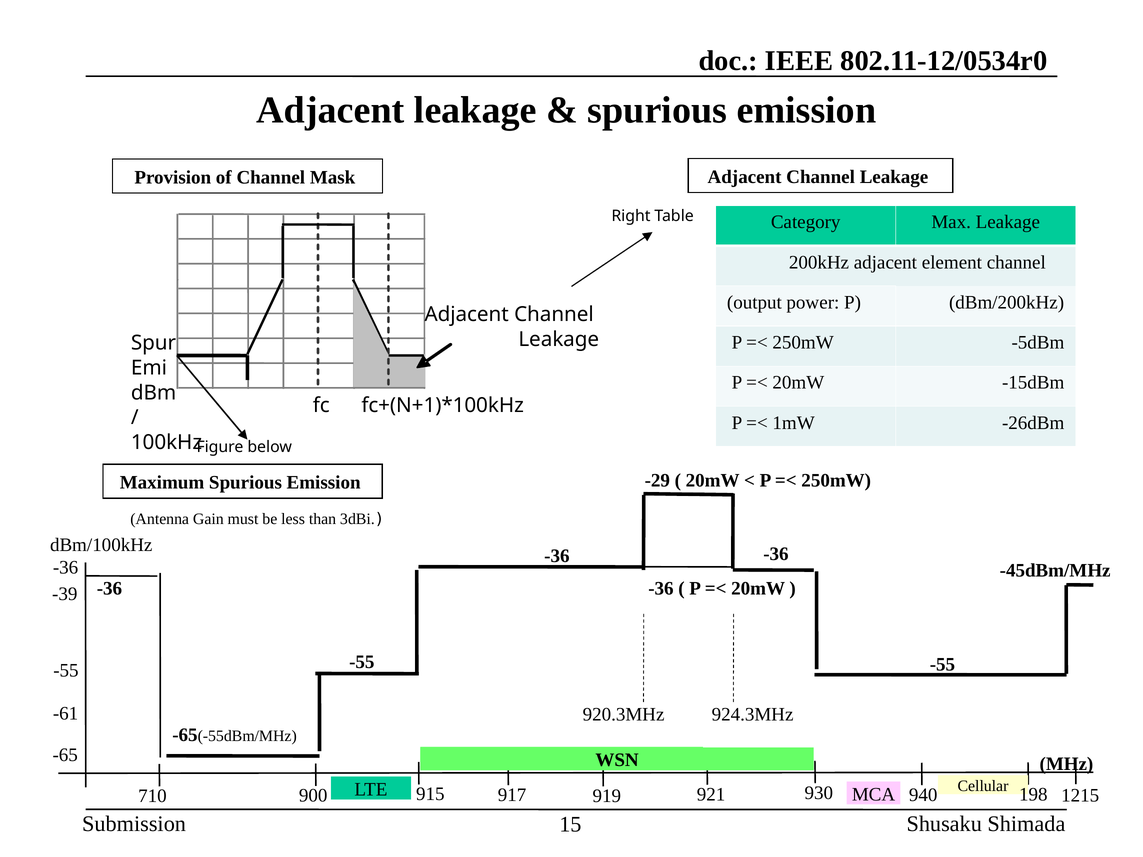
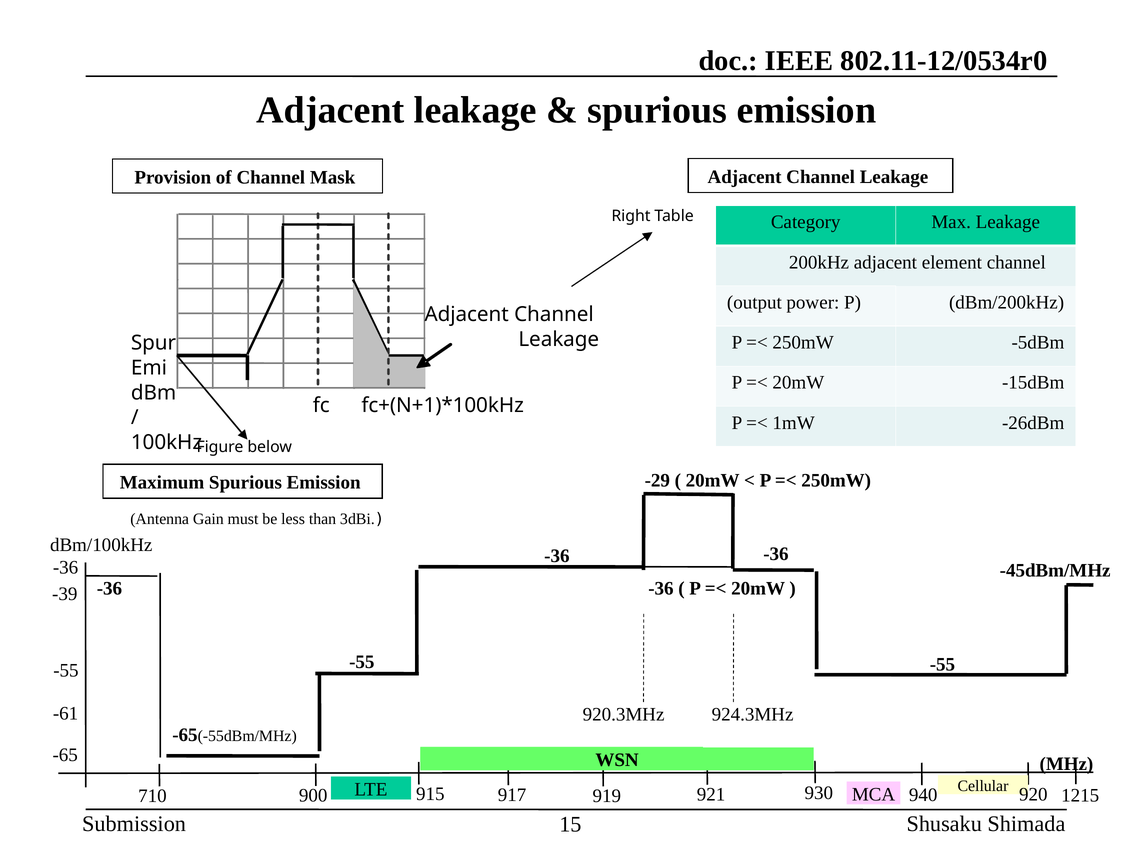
198: 198 -> 920 (1033, 795)
